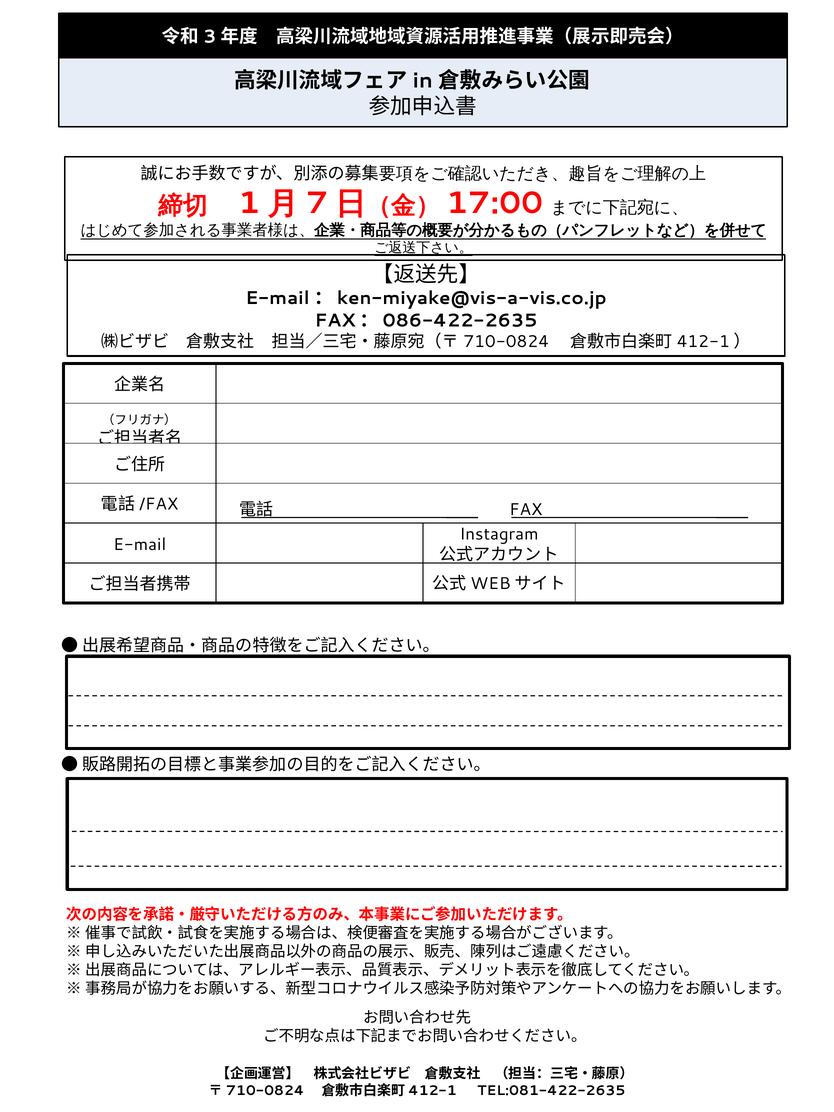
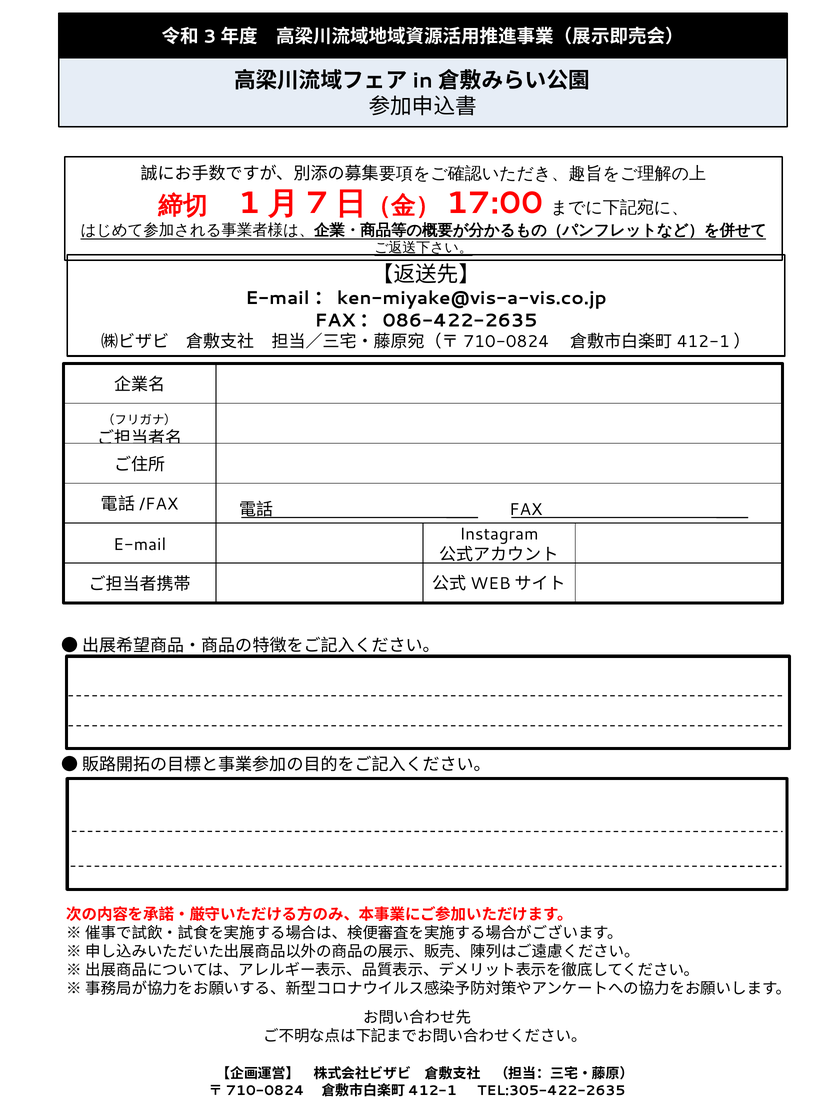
TEL:081-422-2635: TEL:081-422-2635 -> TEL:305-422-2635 (551, 1091)
